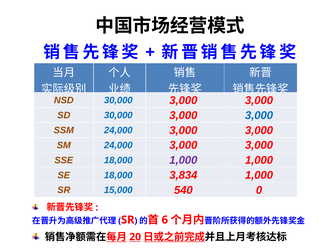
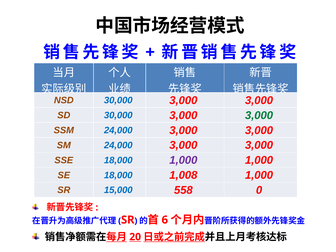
3,000 colour: blue -> green (259, 115)
3,834: 3,834 -> 1,008 (183, 175)
540: 540 -> 558 (183, 190)
